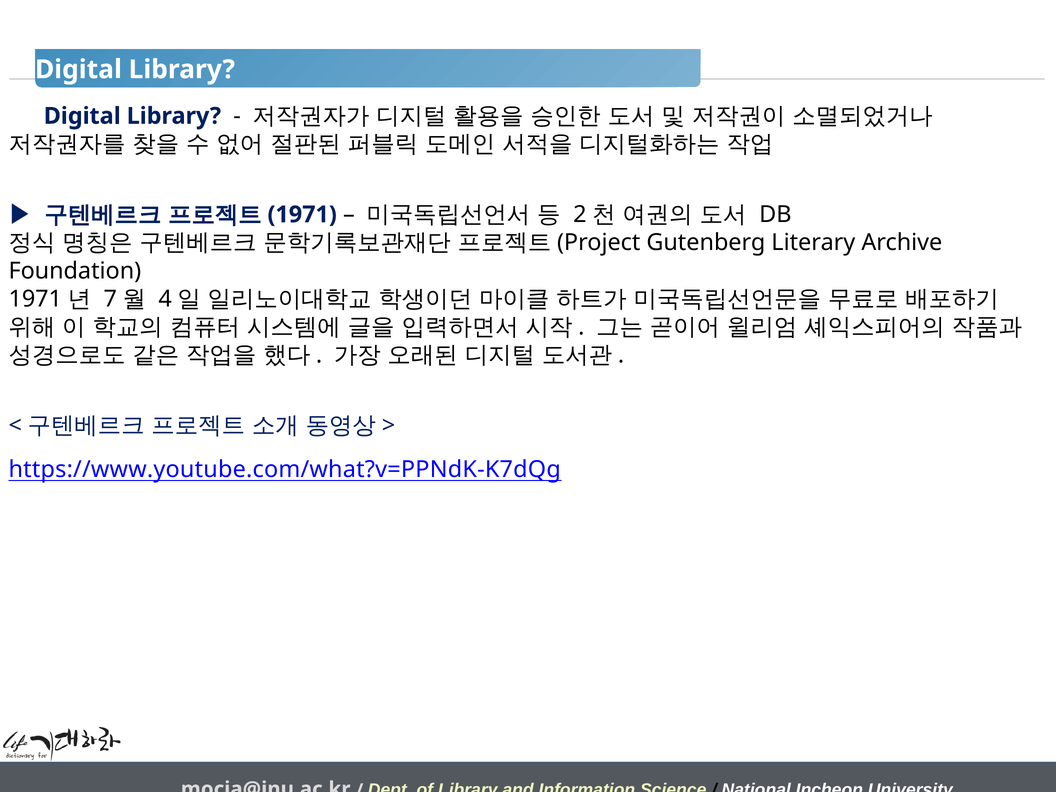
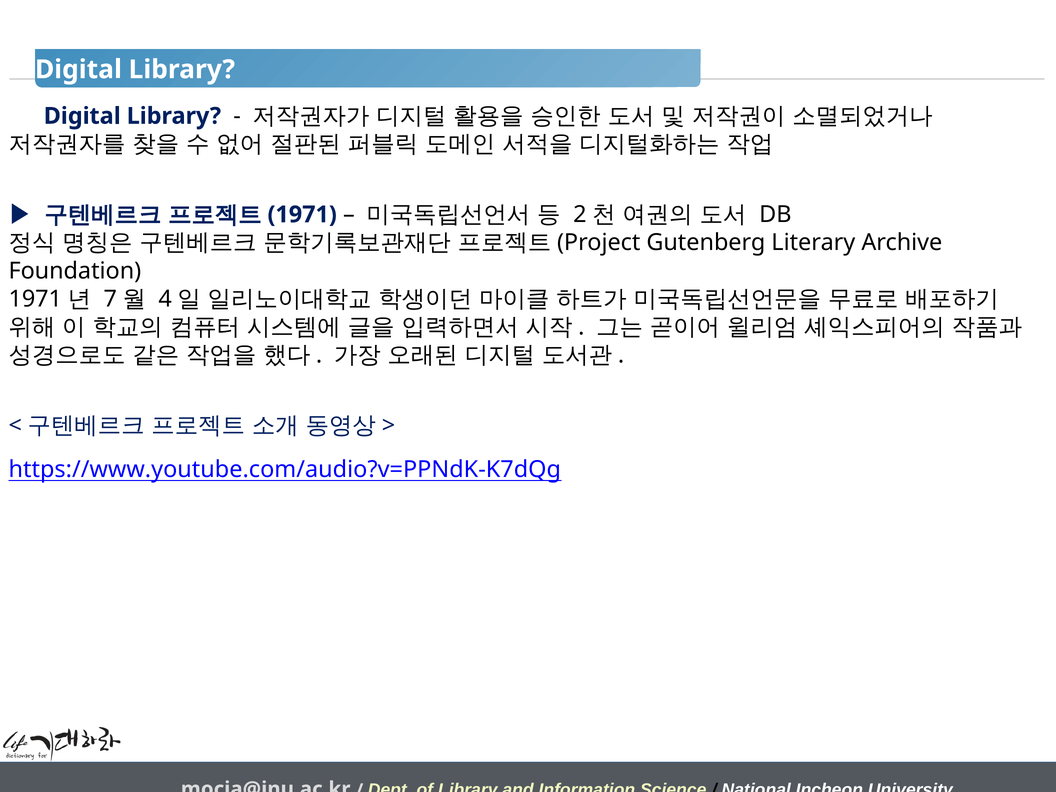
https://www.youtube.com/what?v=PPNdK-K7dQg: https://www.youtube.com/what?v=PPNdK-K7dQg -> https://www.youtube.com/audio?v=PPNdK-K7dQg (285, 470)
